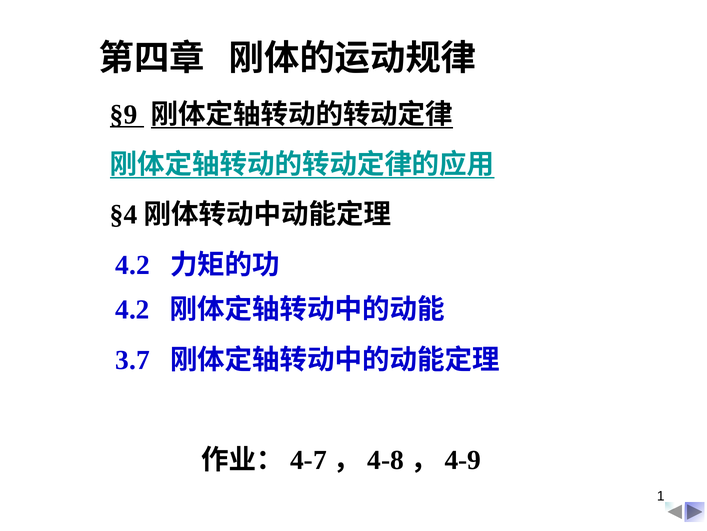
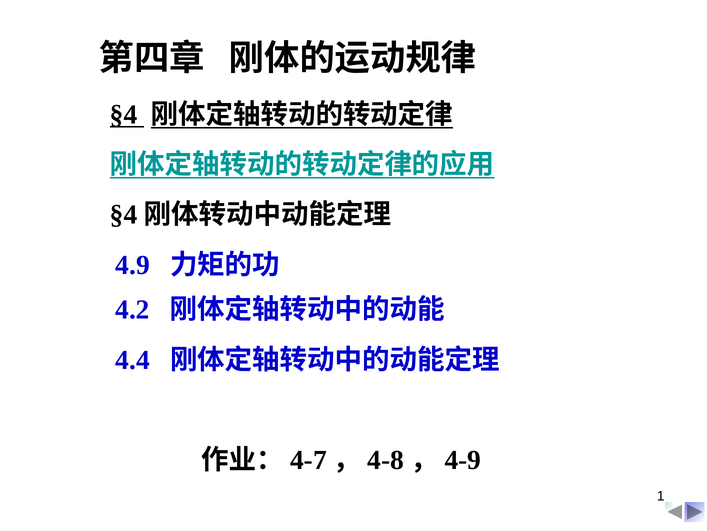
§9: §9 -> §4 (124, 114)
4.2: 4.2 -> 4.9 (133, 265)
3.7: 3.7 -> 4.4 (133, 359)
